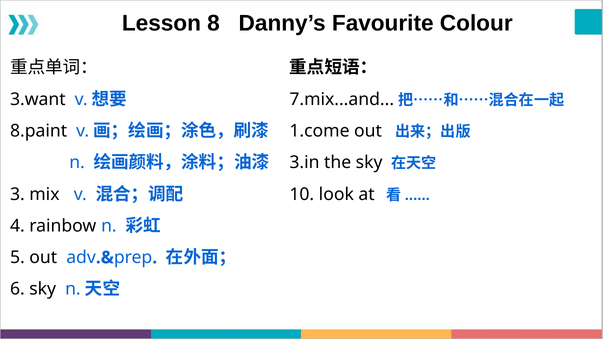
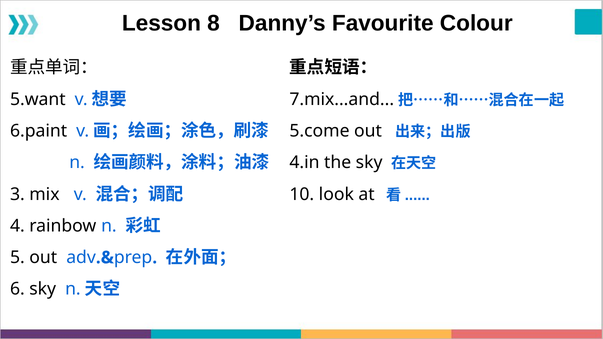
3.want: 3.want -> 5.want (38, 99)
8.paint: 8.paint -> 6.paint (39, 131)
1.come: 1.come -> 5.come (320, 131)
3.in: 3.in -> 4.in (304, 163)
